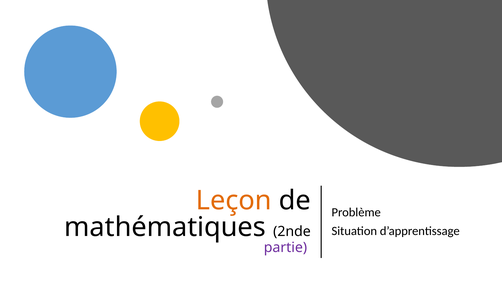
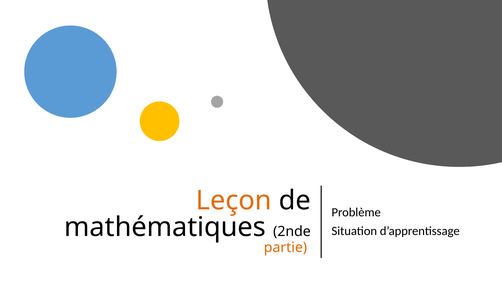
partie colour: purple -> orange (285, 248)
